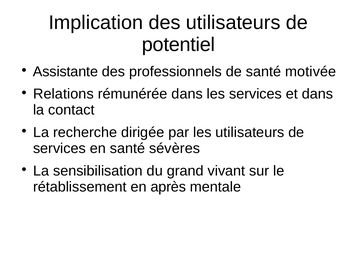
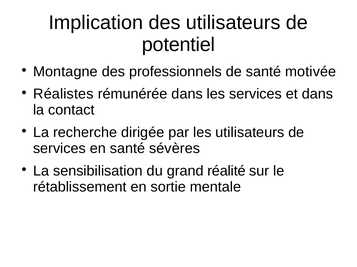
Assistante: Assistante -> Montagne (65, 72)
Relations: Relations -> Réalistes (63, 94)
vivant: vivant -> réalité (226, 171)
après: après -> sortie (168, 187)
